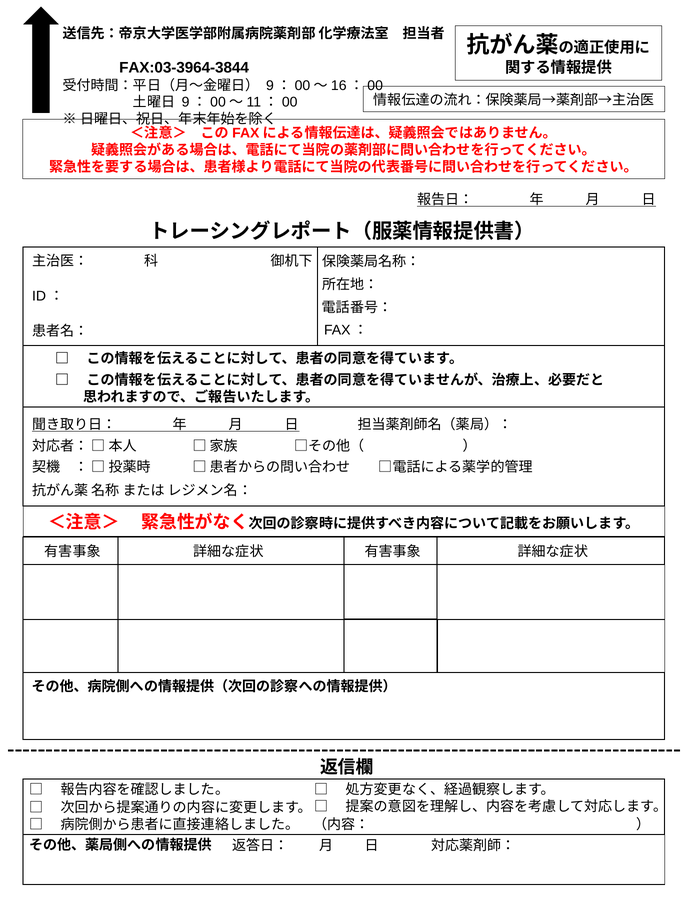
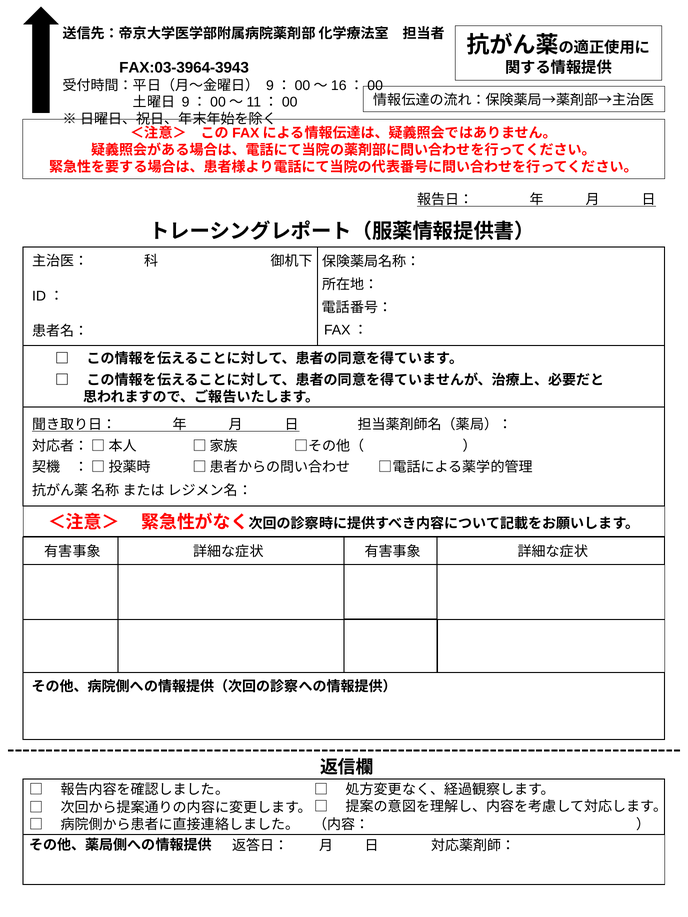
FAX:03-3964-3844: FAX:03-3964-3844 -> FAX:03-3964-3943 (184, 68)
